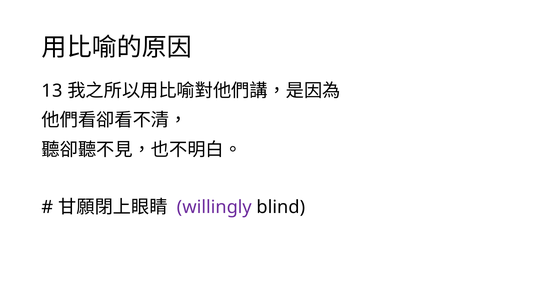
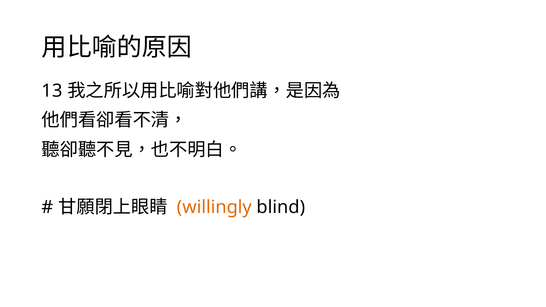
willingly colour: purple -> orange (214, 207)
